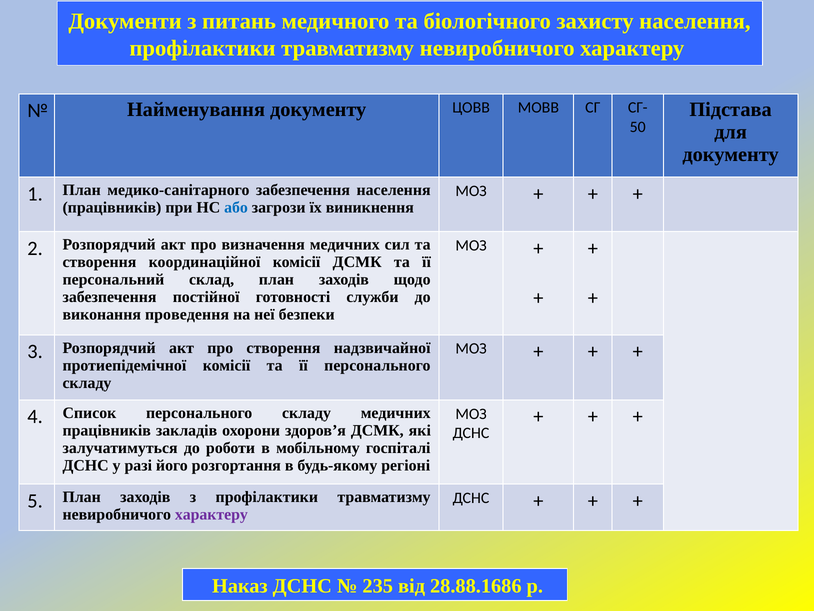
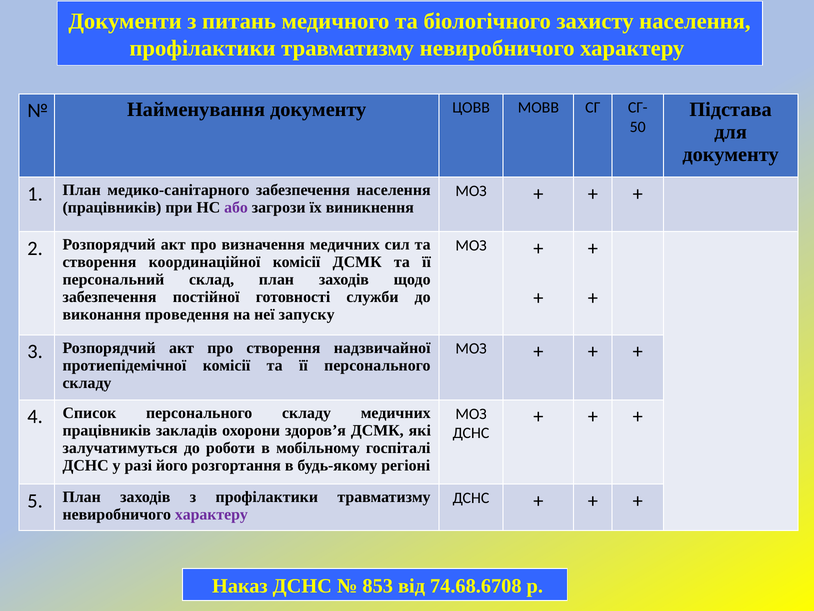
або colour: blue -> purple (236, 207)
безпеки: безпеки -> запуску (307, 314)
235: 235 -> 853 (378, 586)
28.88.1686: 28.88.1686 -> 74.68.6708 (476, 586)
